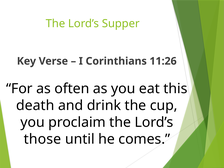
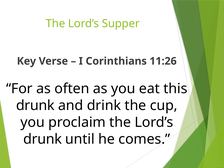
death: death -> drunk (35, 106)
those: those -> drunk (43, 139)
